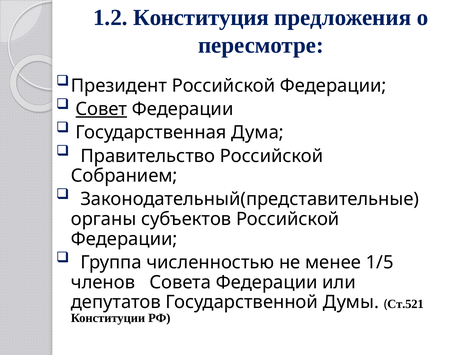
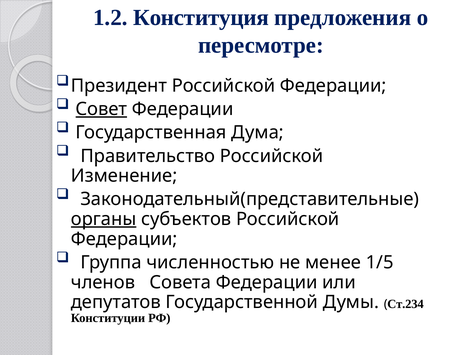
Собранием: Собранием -> Изменение (124, 176)
органы underline: none -> present (104, 219)
Ст.521: Ст.521 -> Ст.234 (405, 304)
